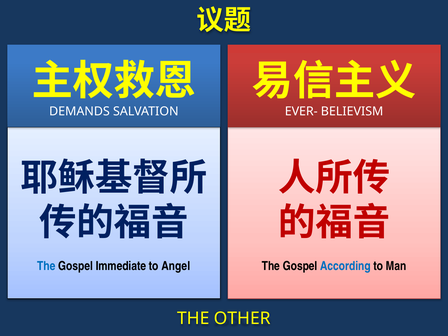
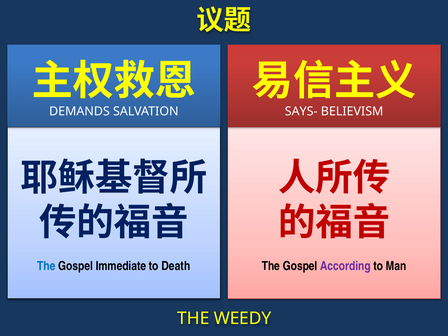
EVER-: EVER- -> SAYS- (301, 111)
Angel: Angel -> Death (176, 266)
According colour: blue -> purple (345, 266)
OTHER: OTHER -> WEEDY (242, 319)
